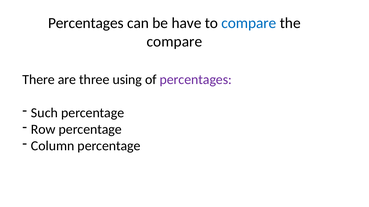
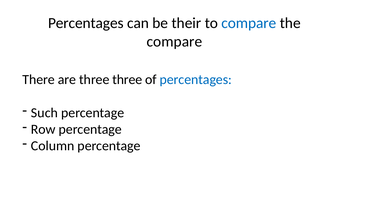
have: have -> their (186, 23)
three using: using -> three (127, 80)
percentages colour: purple -> blue (196, 80)
